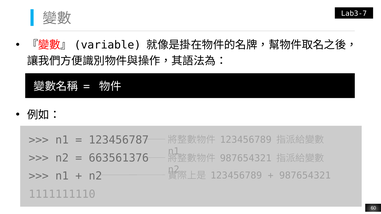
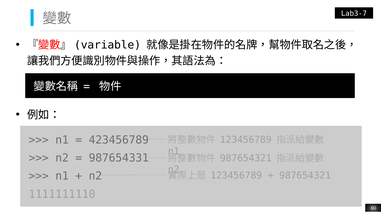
123456787: 123456787 -> 423456789 (119, 140)
663561376: 663561376 -> 987654331 (119, 158)
